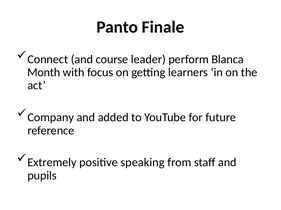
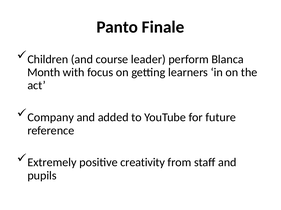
Connect: Connect -> Children (48, 60)
speaking: speaking -> creativity (143, 163)
